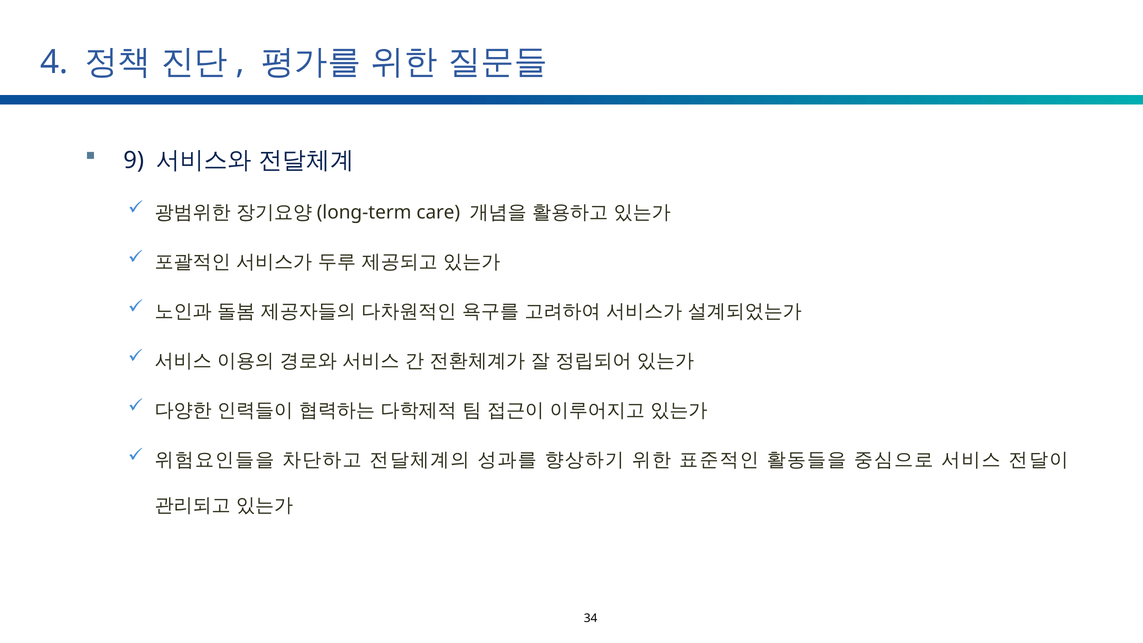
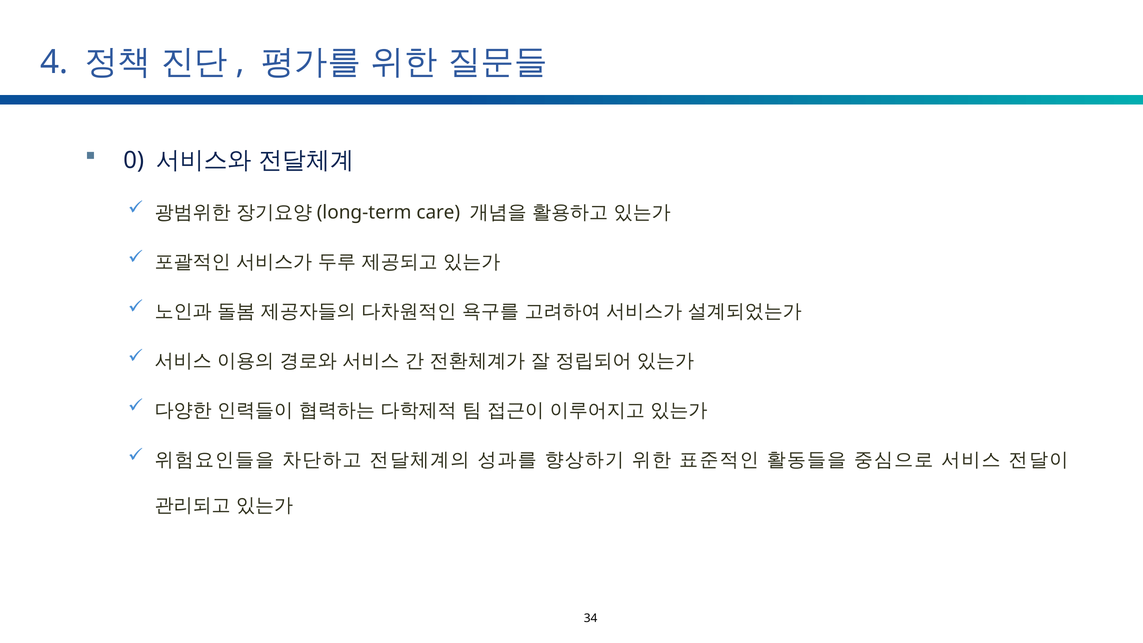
9: 9 -> 0 (134, 160)
